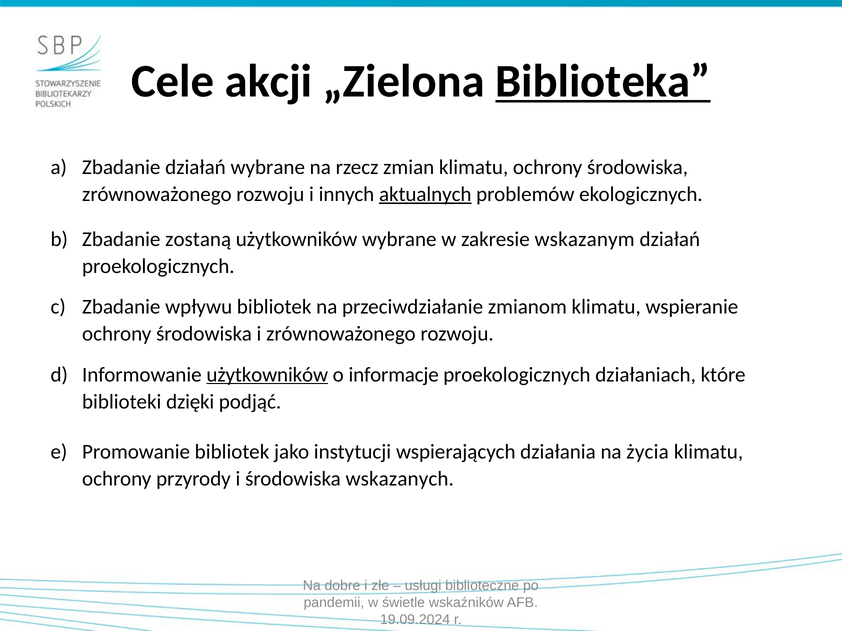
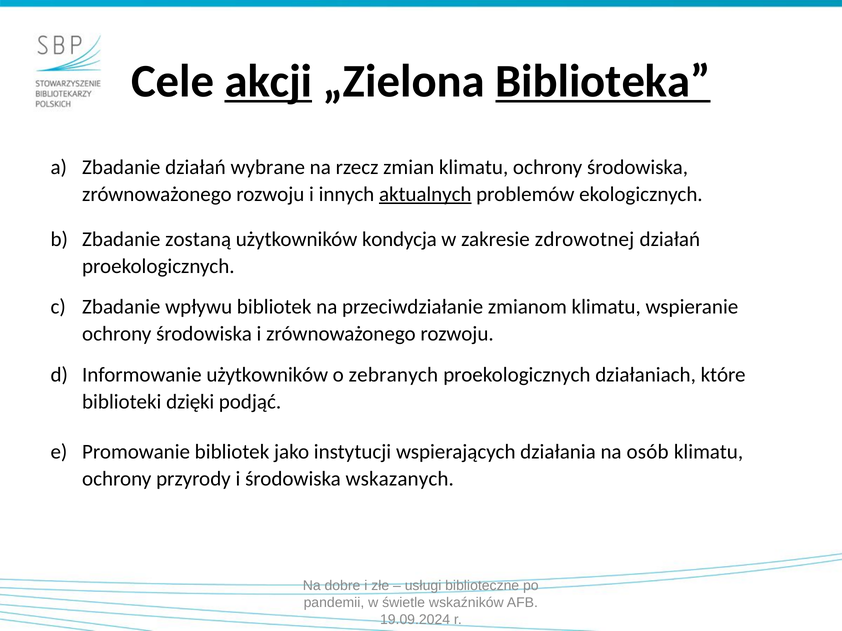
akcji underline: none -> present (268, 81)
użytkowników wybrane: wybrane -> kondycja (399, 240)
wskazanym: wskazanym -> zdrowotnej (585, 240)
użytkowników underline: present -> none (267, 375)
informacje: informacje -> zebranych (393, 375)
życia: życia -> osób (648, 452)
